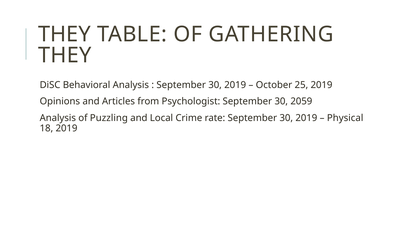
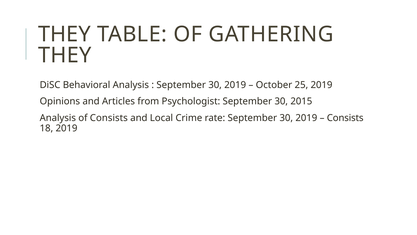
2059: 2059 -> 2015 (301, 101)
of Puzzling: Puzzling -> Consists (109, 118)
Physical: Physical -> Consists (345, 118)
